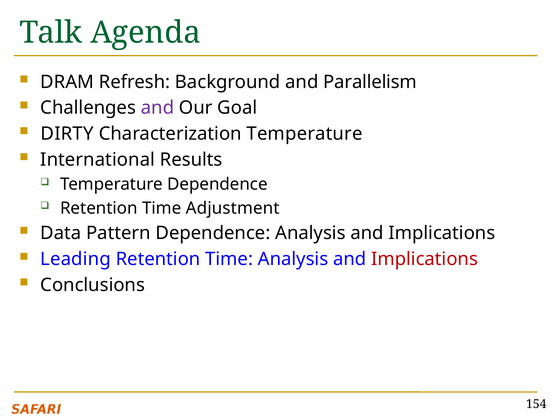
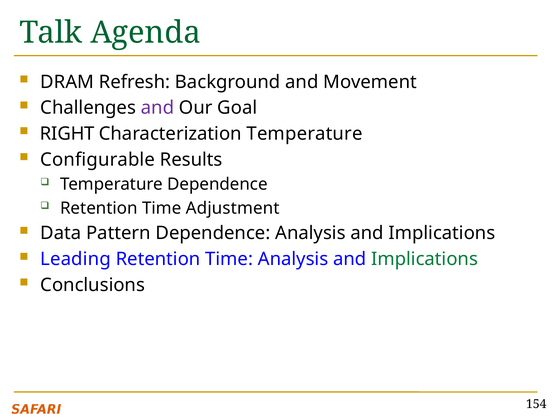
Parallelism: Parallelism -> Movement (370, 82)
DIRTY: DIRTY -> RIGHT (67, 134)
International: International -> Configurable (98, 160)
Implications colour: red -> green (425, 259)
